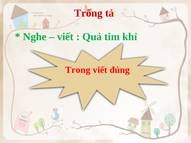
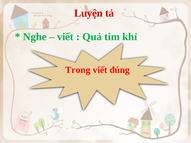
Trống: Trống -> Luyện (88, 13)
